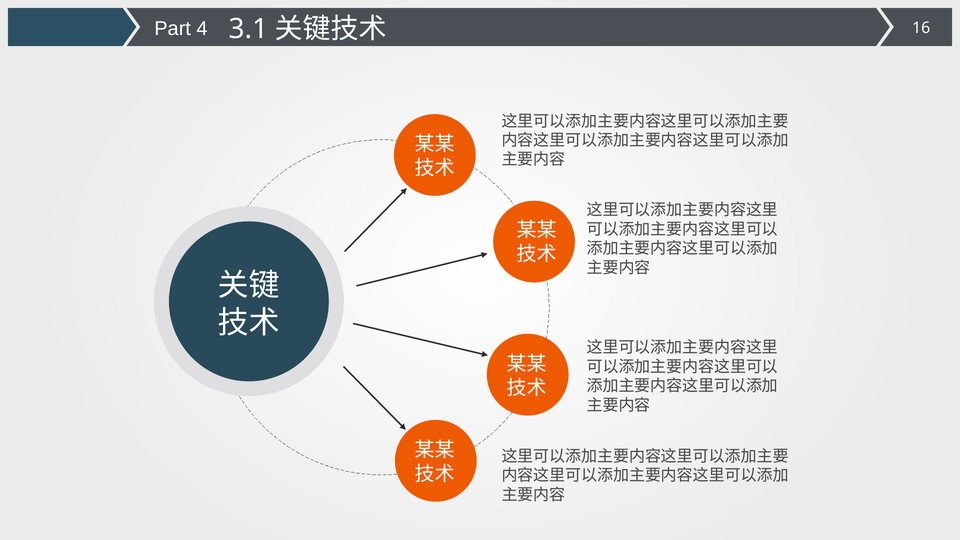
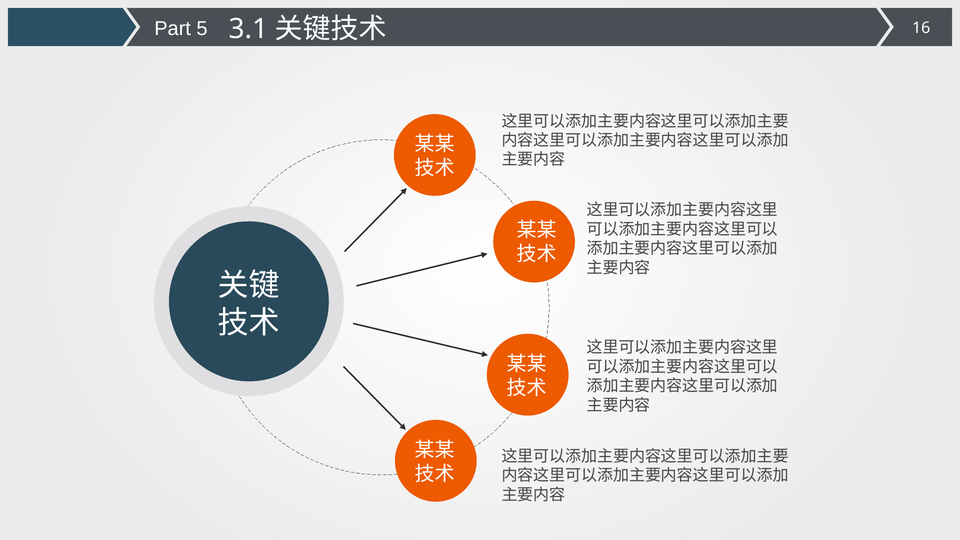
4: 4 -> 5 (202, 29)
